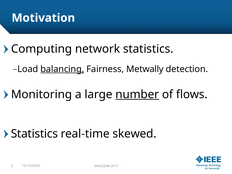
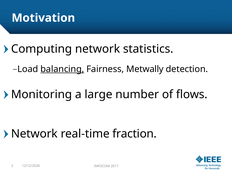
number underline: present -> none (137, 94)
Statistics: Statistics -> Network (34, 134)
skewed: skewed -> fraction (135, 134)
